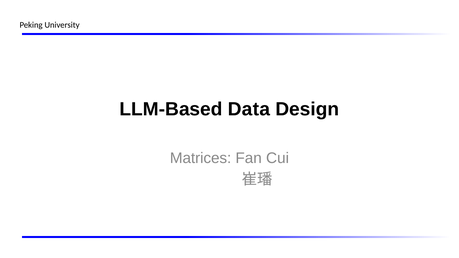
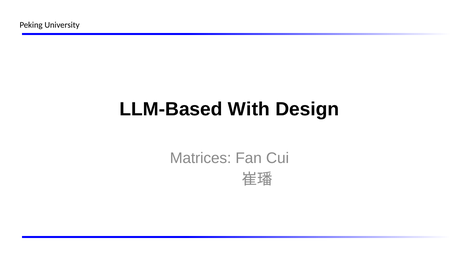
Data: Data -> With (249, 109)
